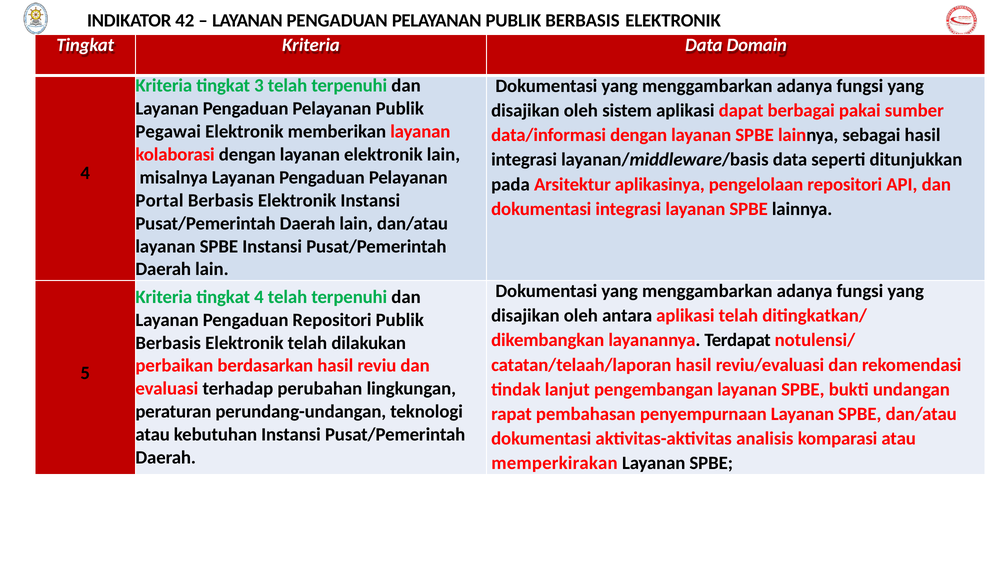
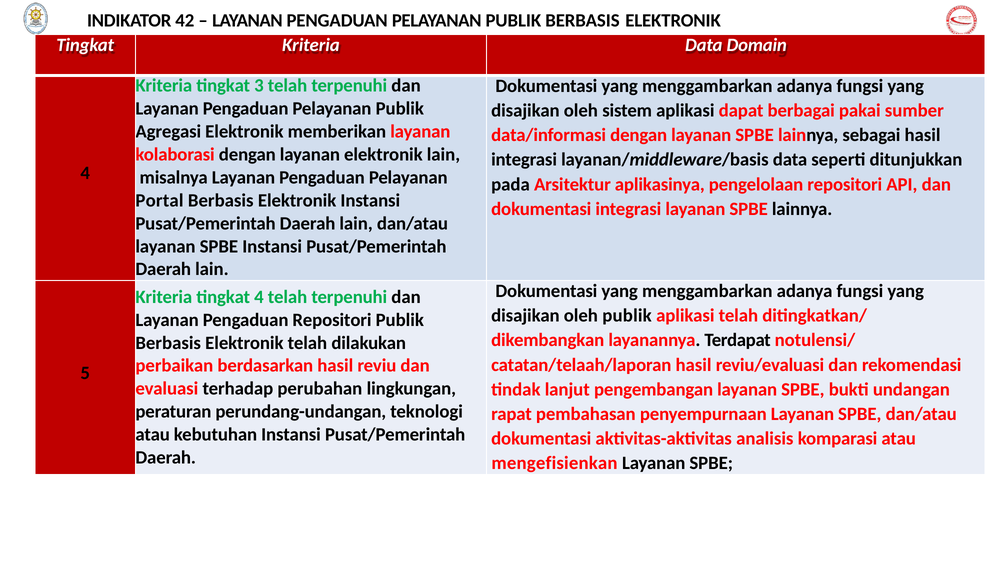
Pegawai: Pegawai -> Agregasi (168, 132)
oleh antara: antara -> publik (627, 316)
memperkirakan: memperkirakan -> mengefisienkan (554, 463)
